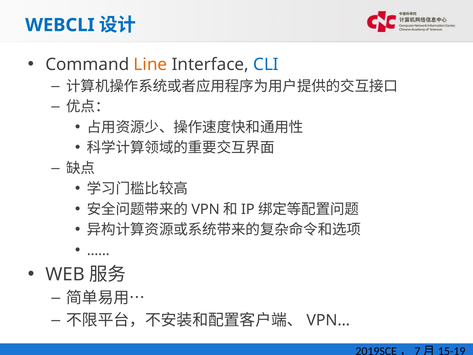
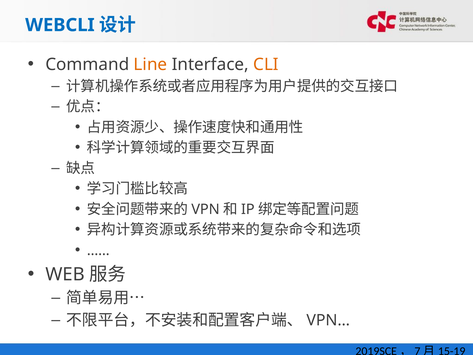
CLI colour: blue -> orange (266, 64)
